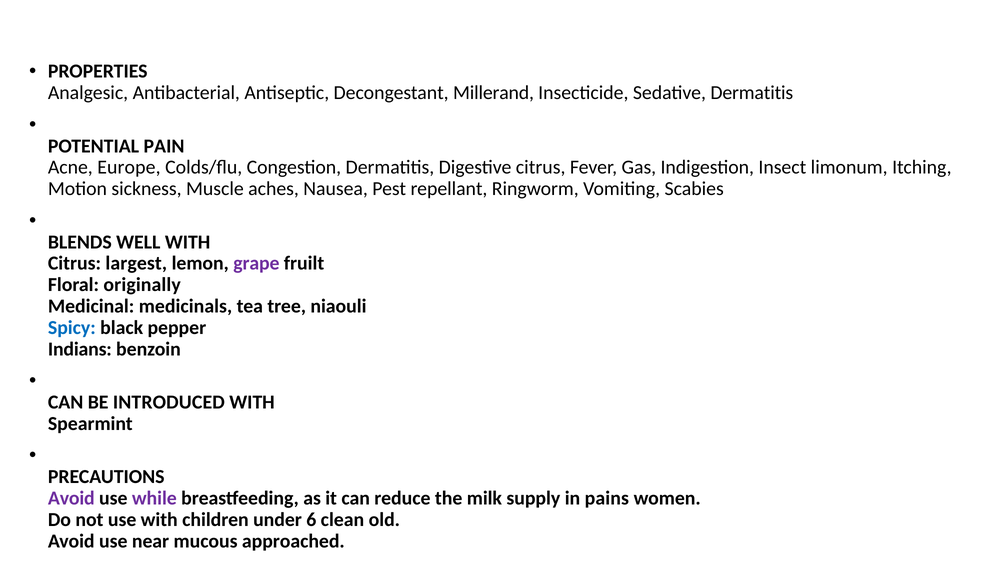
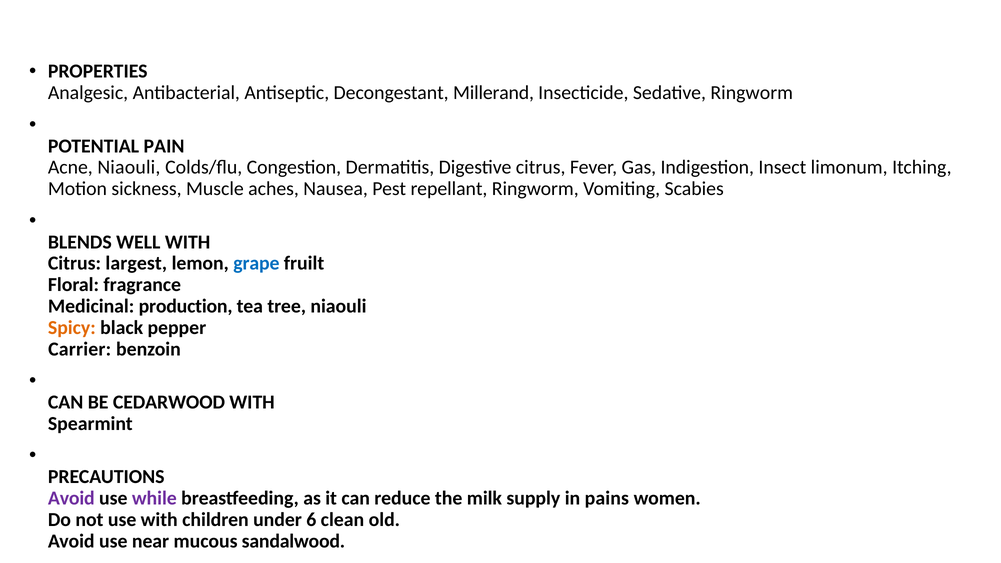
Sedative Dermatitis: Dermatitis -> Ringworm (752, 93)
Acne Europe: Europe -> Niaouli (129, 167)
grape colour: purple -> blue (256, 263)
originally: originally -> fragrance (142, 285)
medicinals: medicinals -> production (186, 306)
Spicy colour: blue -> orange (72, 328)
Indians: Indians -> Carrier (80, 349)
INTRODUCED: INTRODUCED -> CEDARWOOD (169, 402)
approached: approached -> sandalwood (293, 541)
